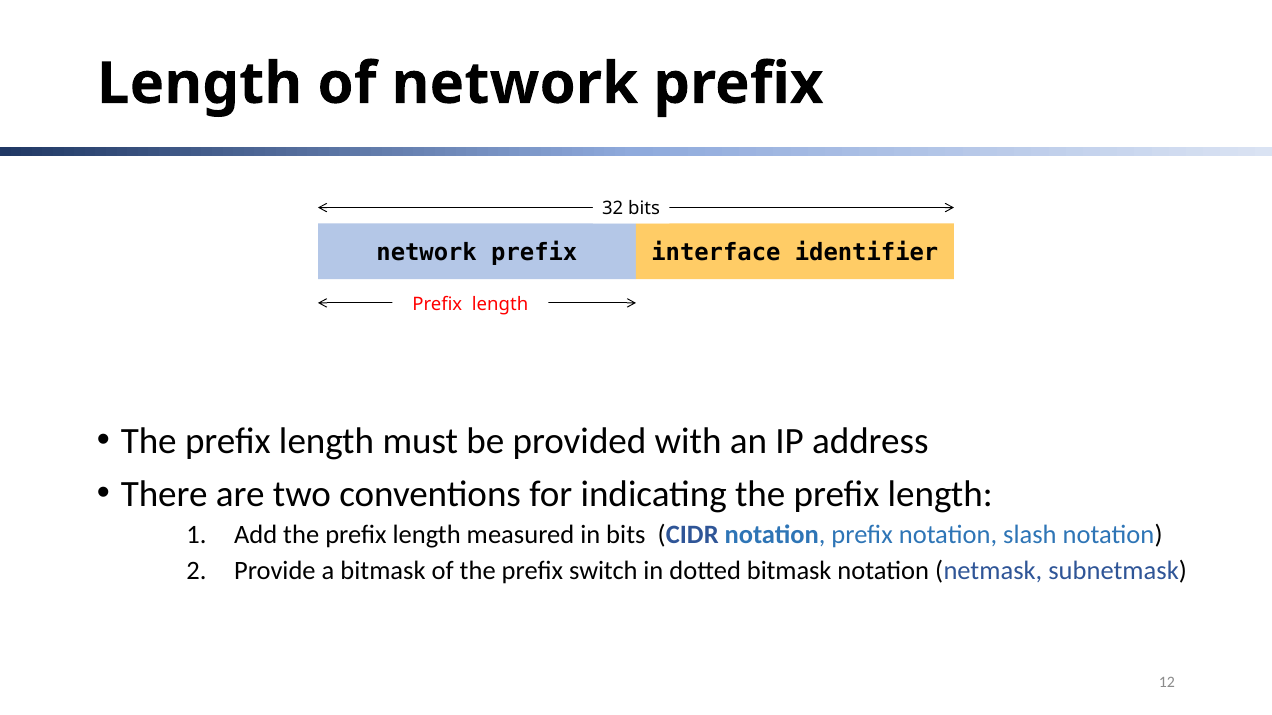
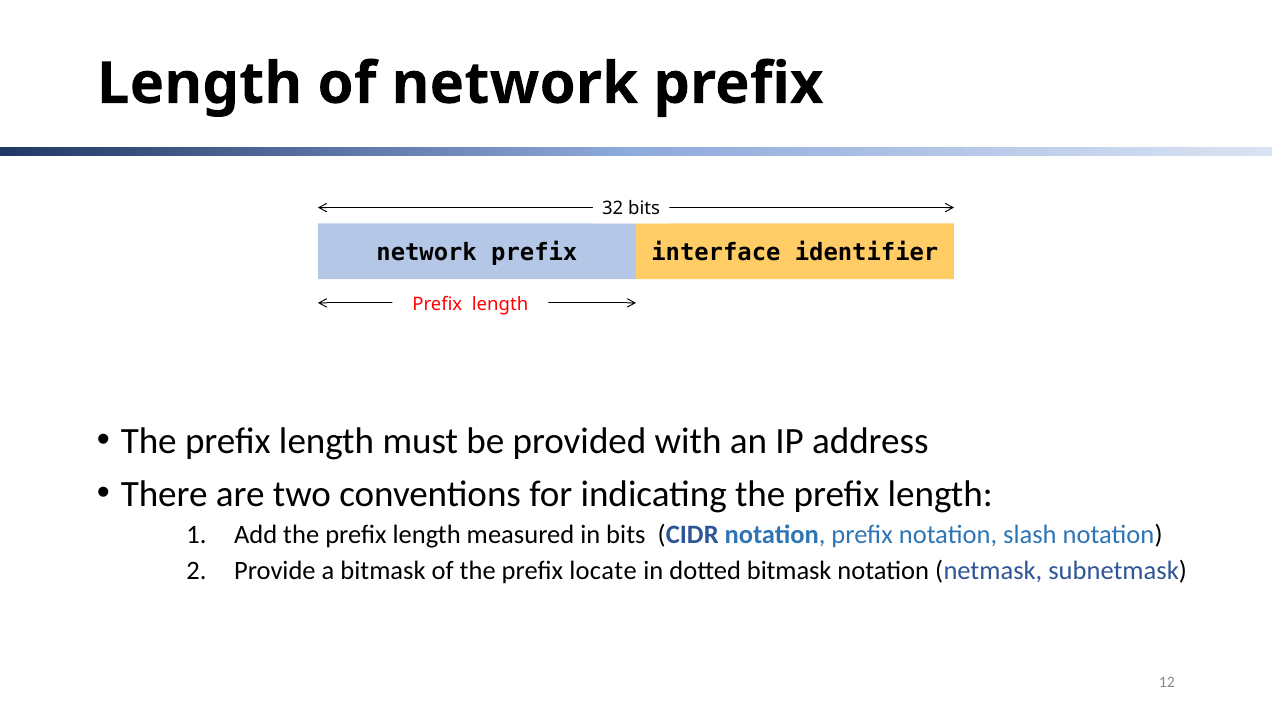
switch: switch -> locate (603, 571)
